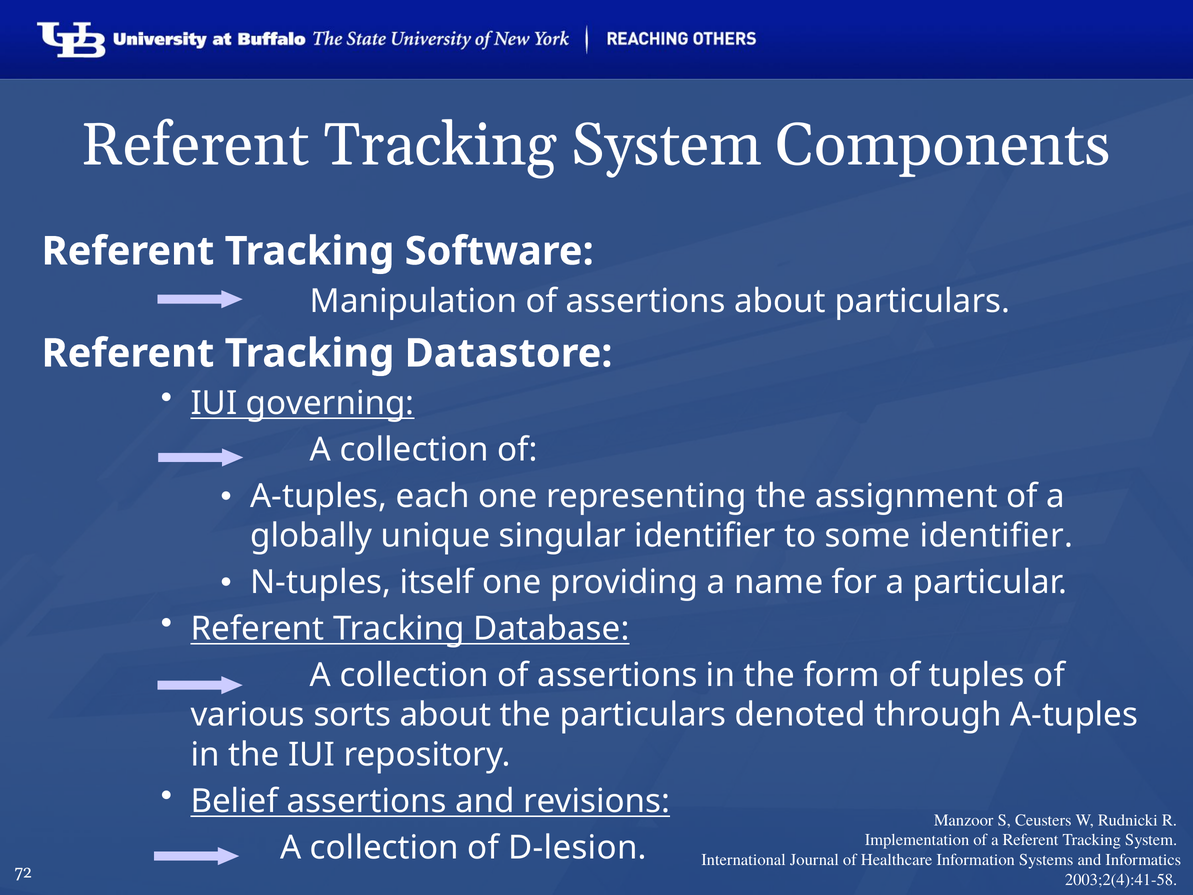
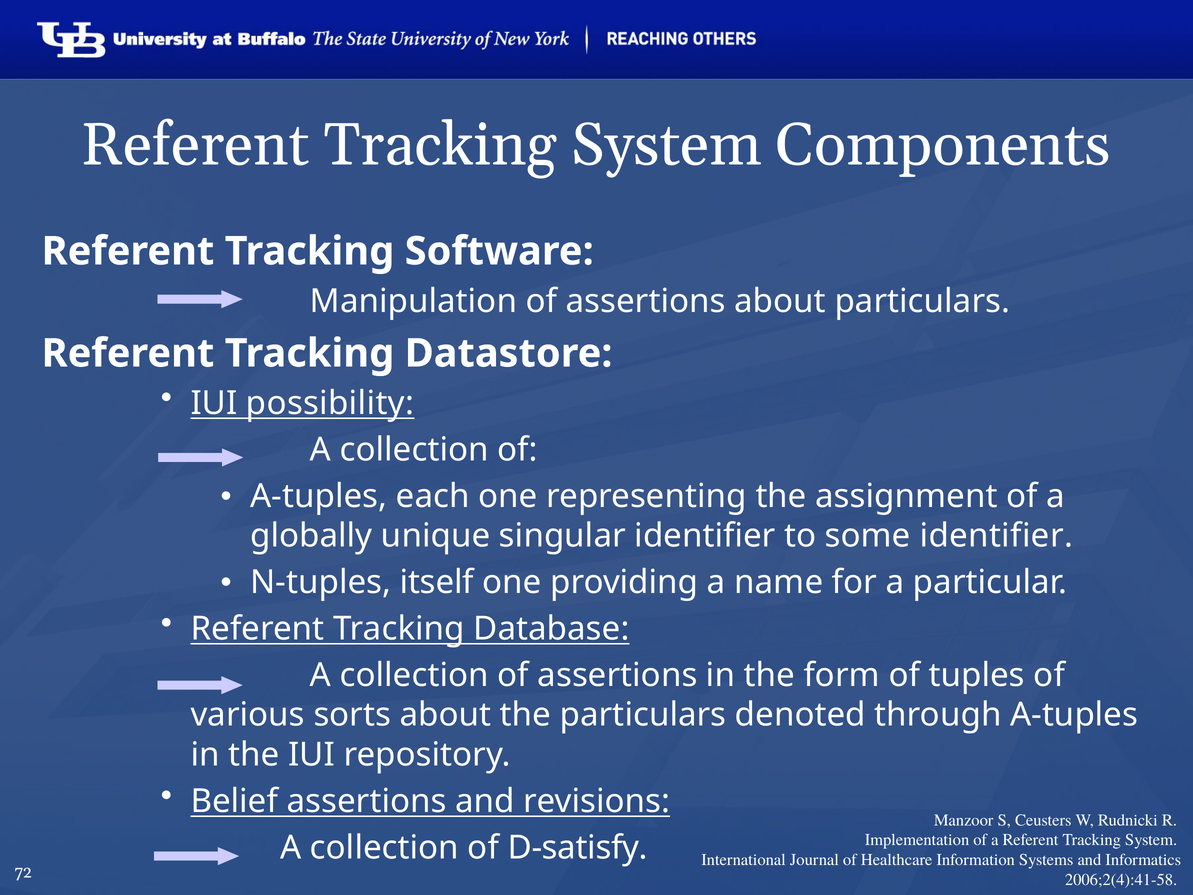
governing: governing -> possibility (330, 403)
D-lesion: D-lesion -> D-satisfy (578, 847)
2003;2(4):41-58: 2003;2(4):41-58 -> 2006;2(4):41-58 (1121, 880)
